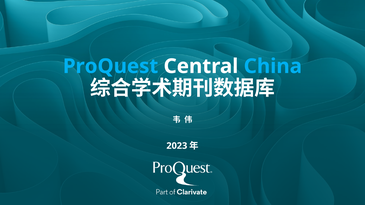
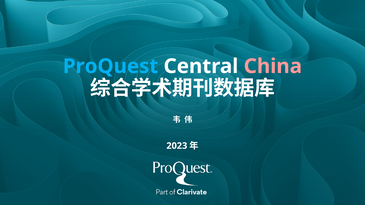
China colour: light blue -> pink (273, 66)
